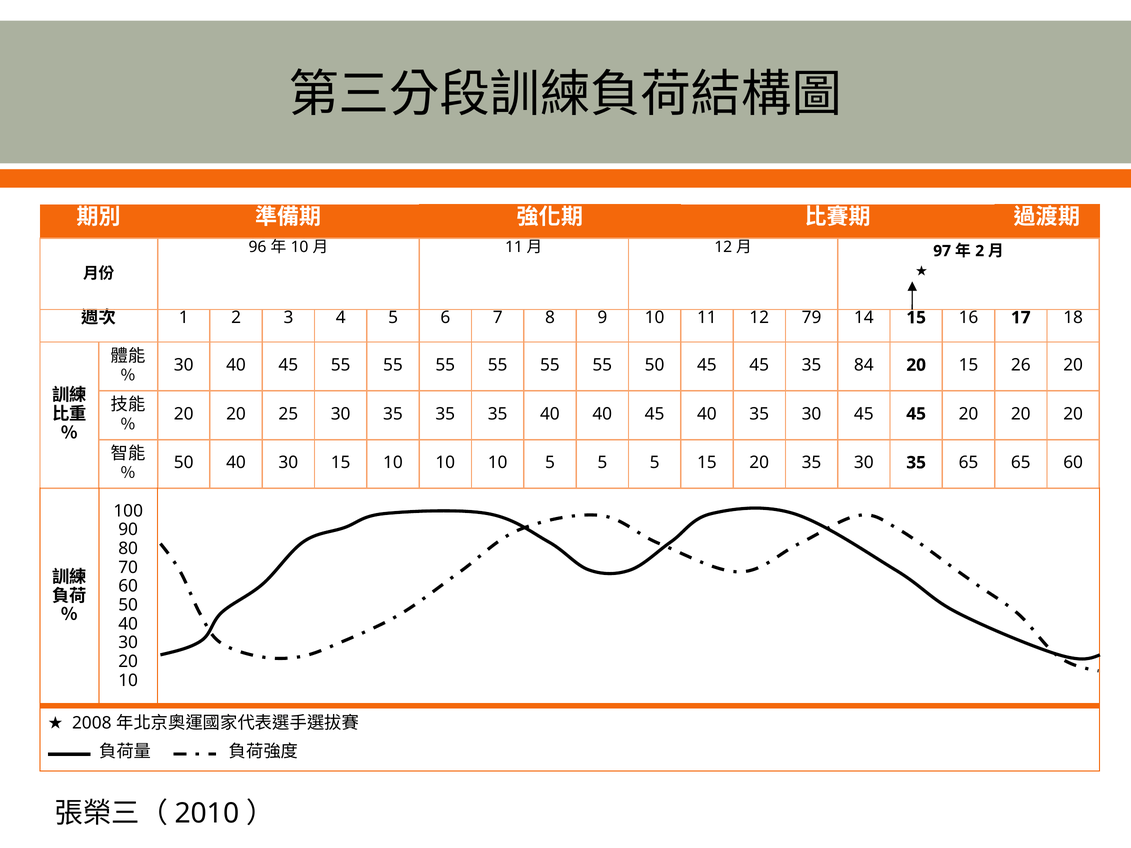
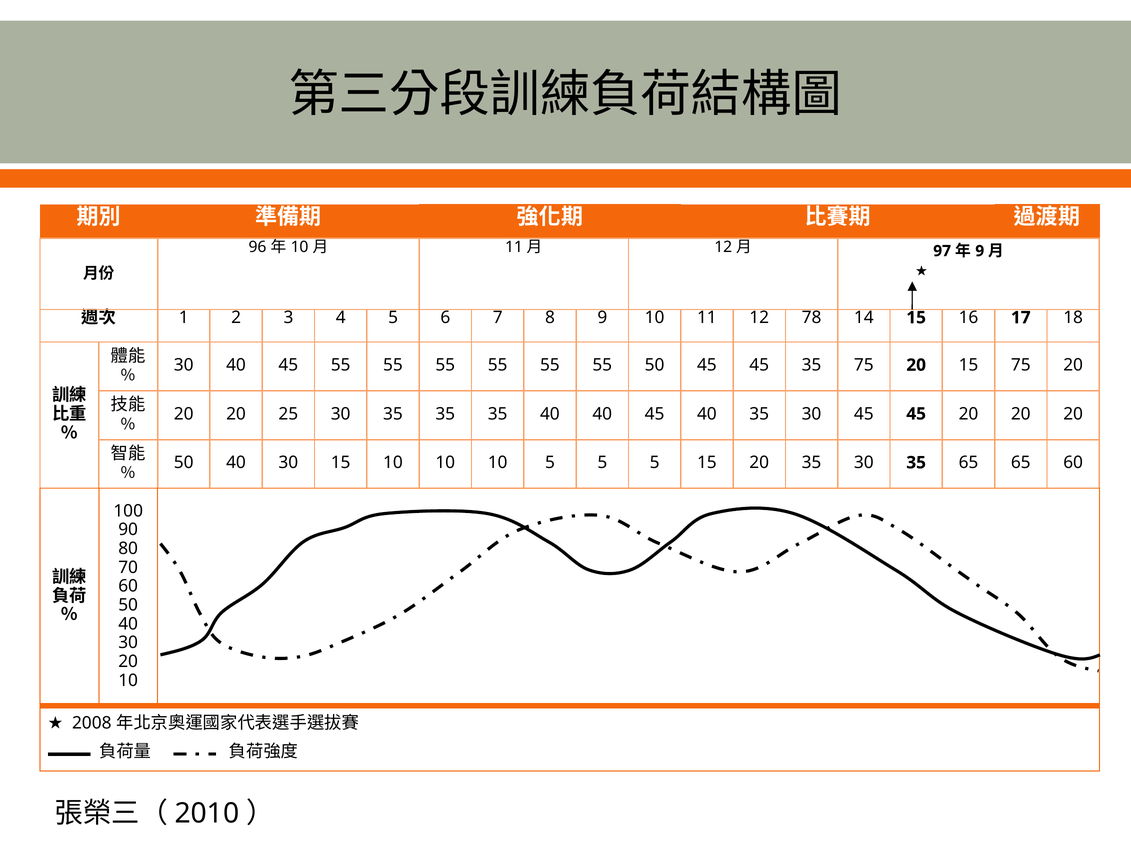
2: 2 -> 9 (980, 251)
79: 79 -> 78 (812, 318)
35 84: 84 -> 75 (864, 365)
15 26: 26 -> 75 (1021, 365)
